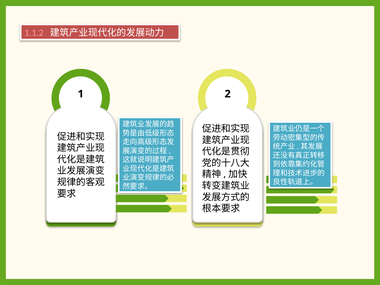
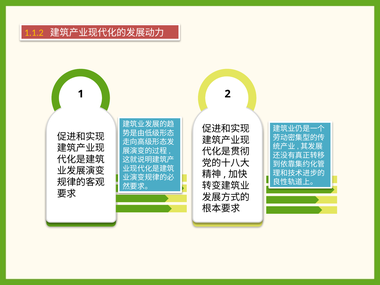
1.1.2 colour: pink -> yellow (34, 33)
